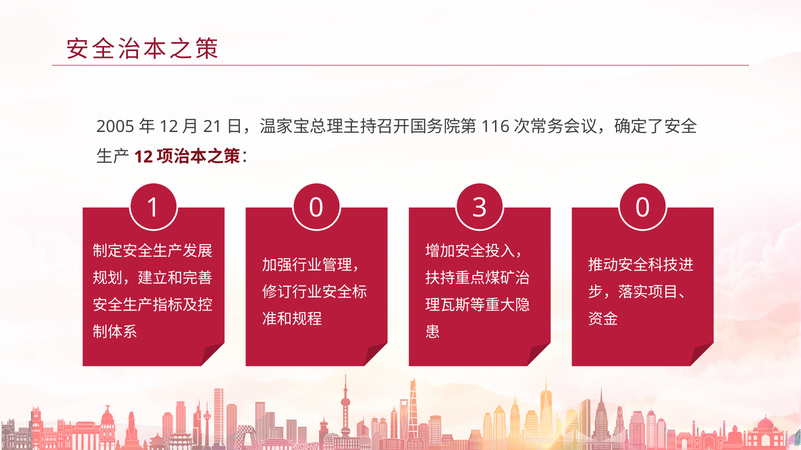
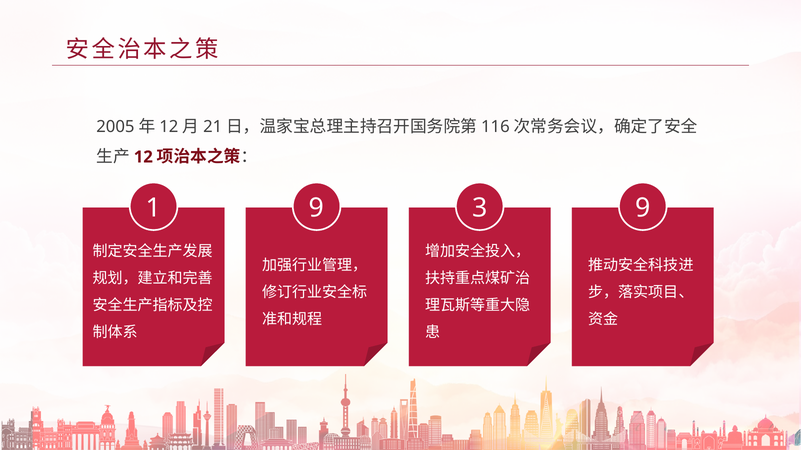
1 0: 0 -> 9 (317, 208)
3 0: 0 -> 9 (643, 208)
